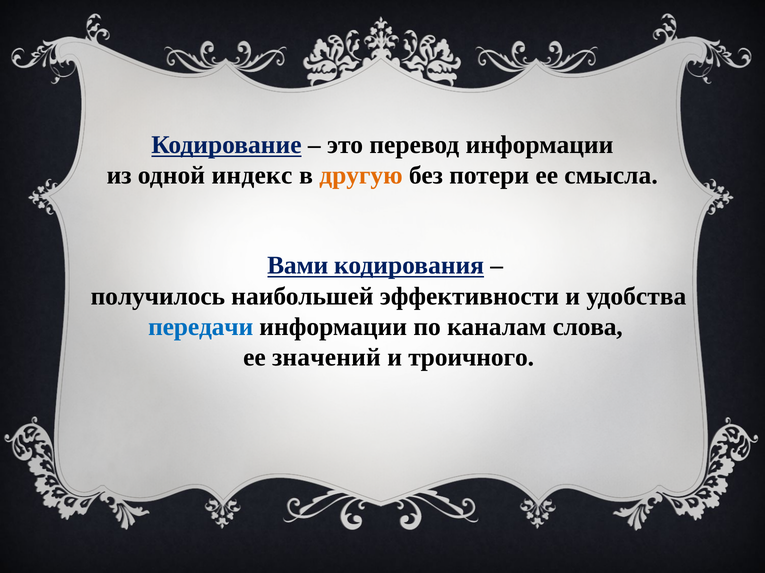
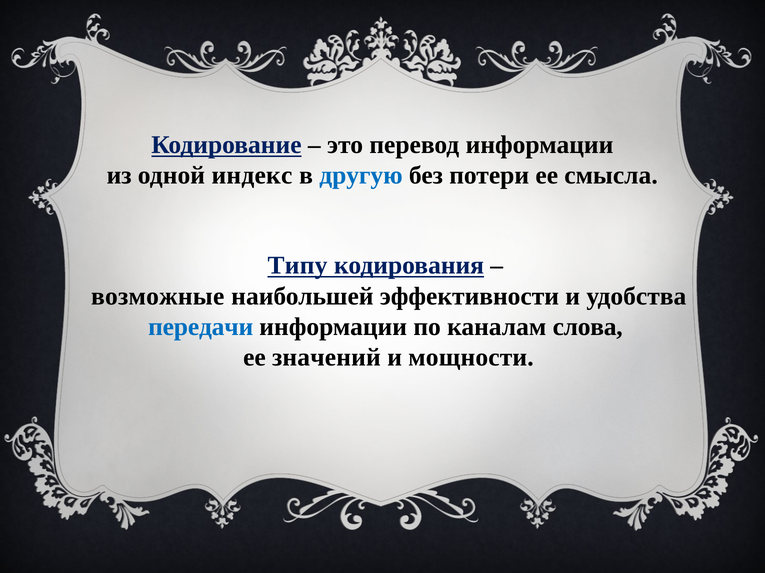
другую colour: orange -> blue (361, 176)
Вами: Вами -> Типу (298, 266)
получилось: получилось -> возможные (158, 297)
троичного: троичного -> мощности (471, 358)
